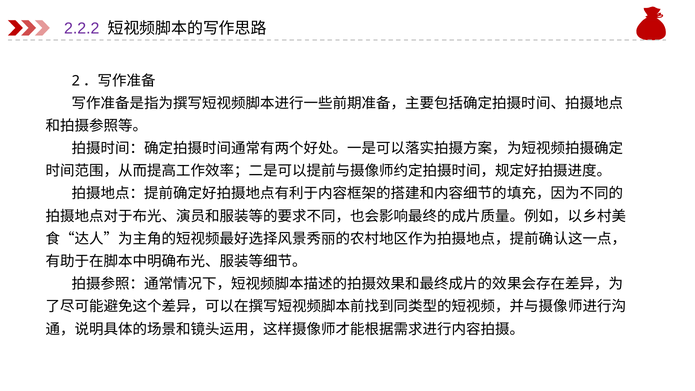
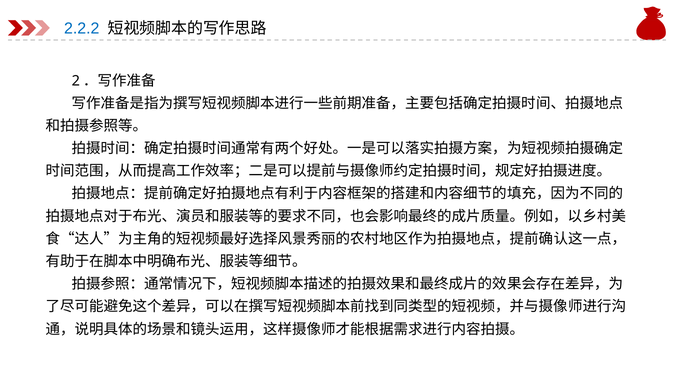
2.2.2 colour: purple -> blue (82, 29)
